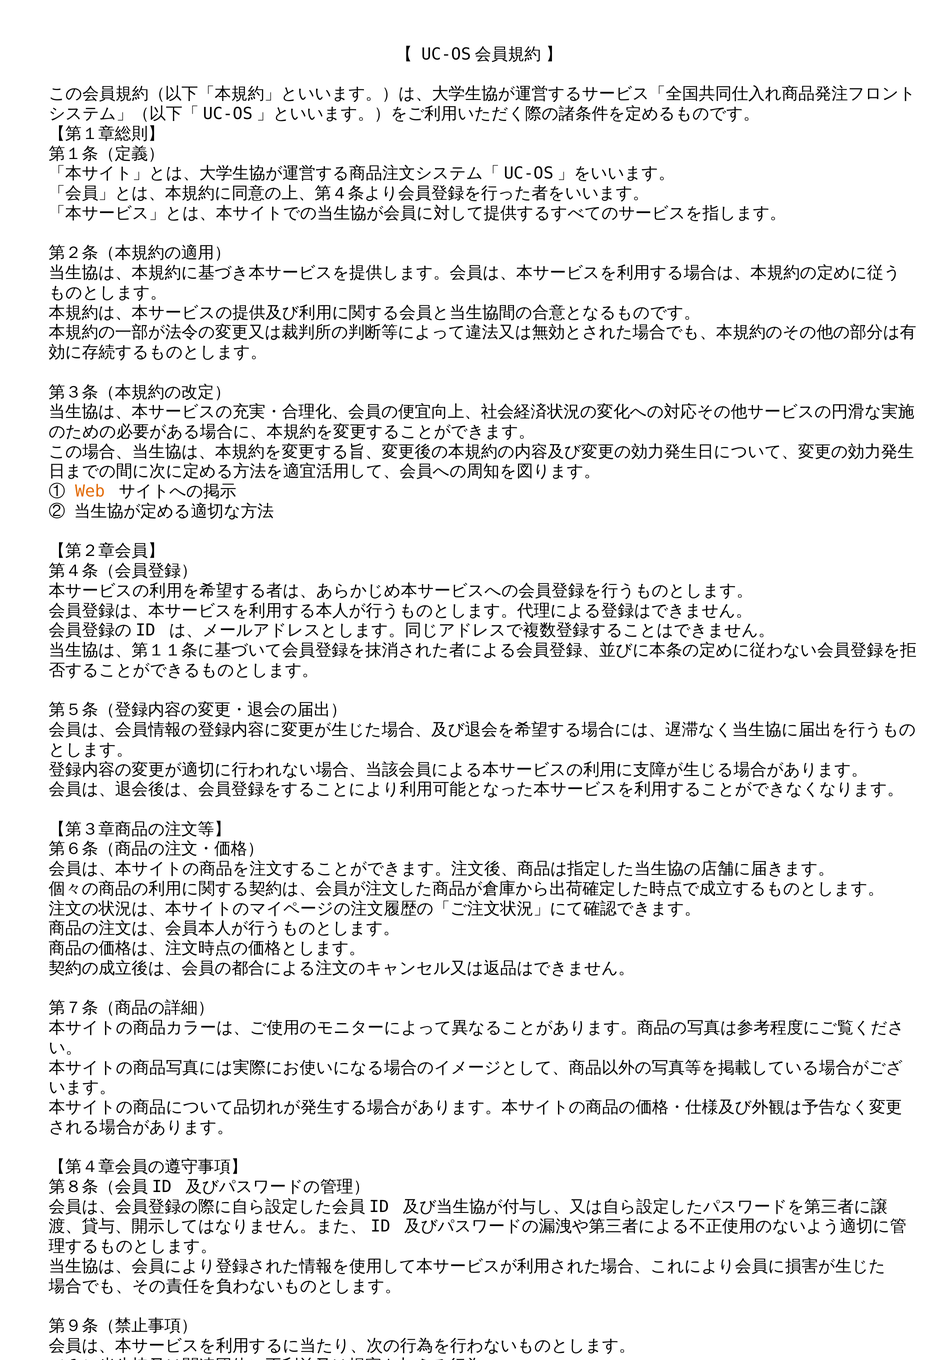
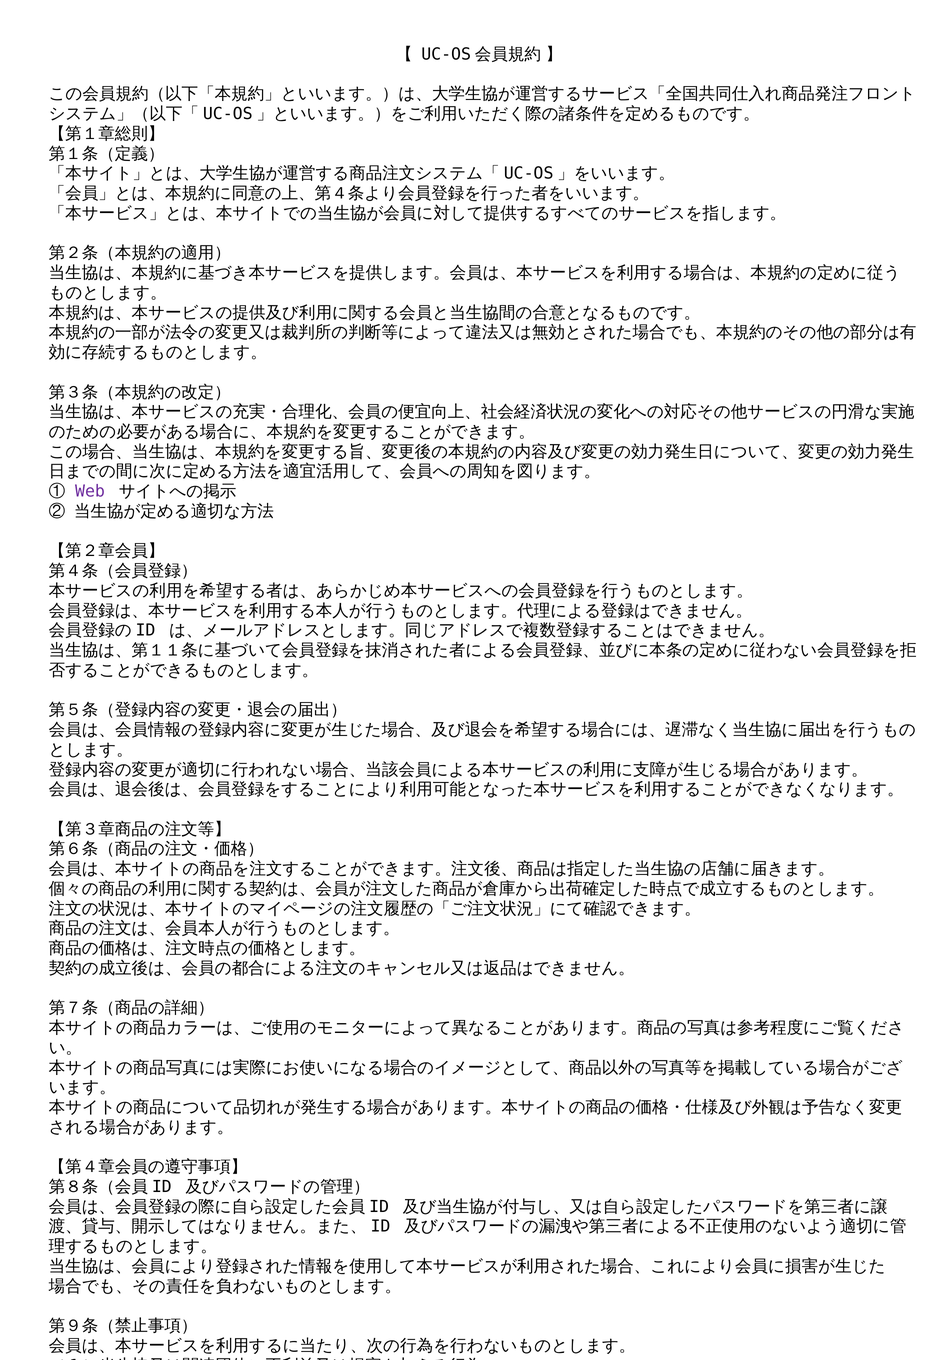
Web colour: orange -> purple (90, 492)
